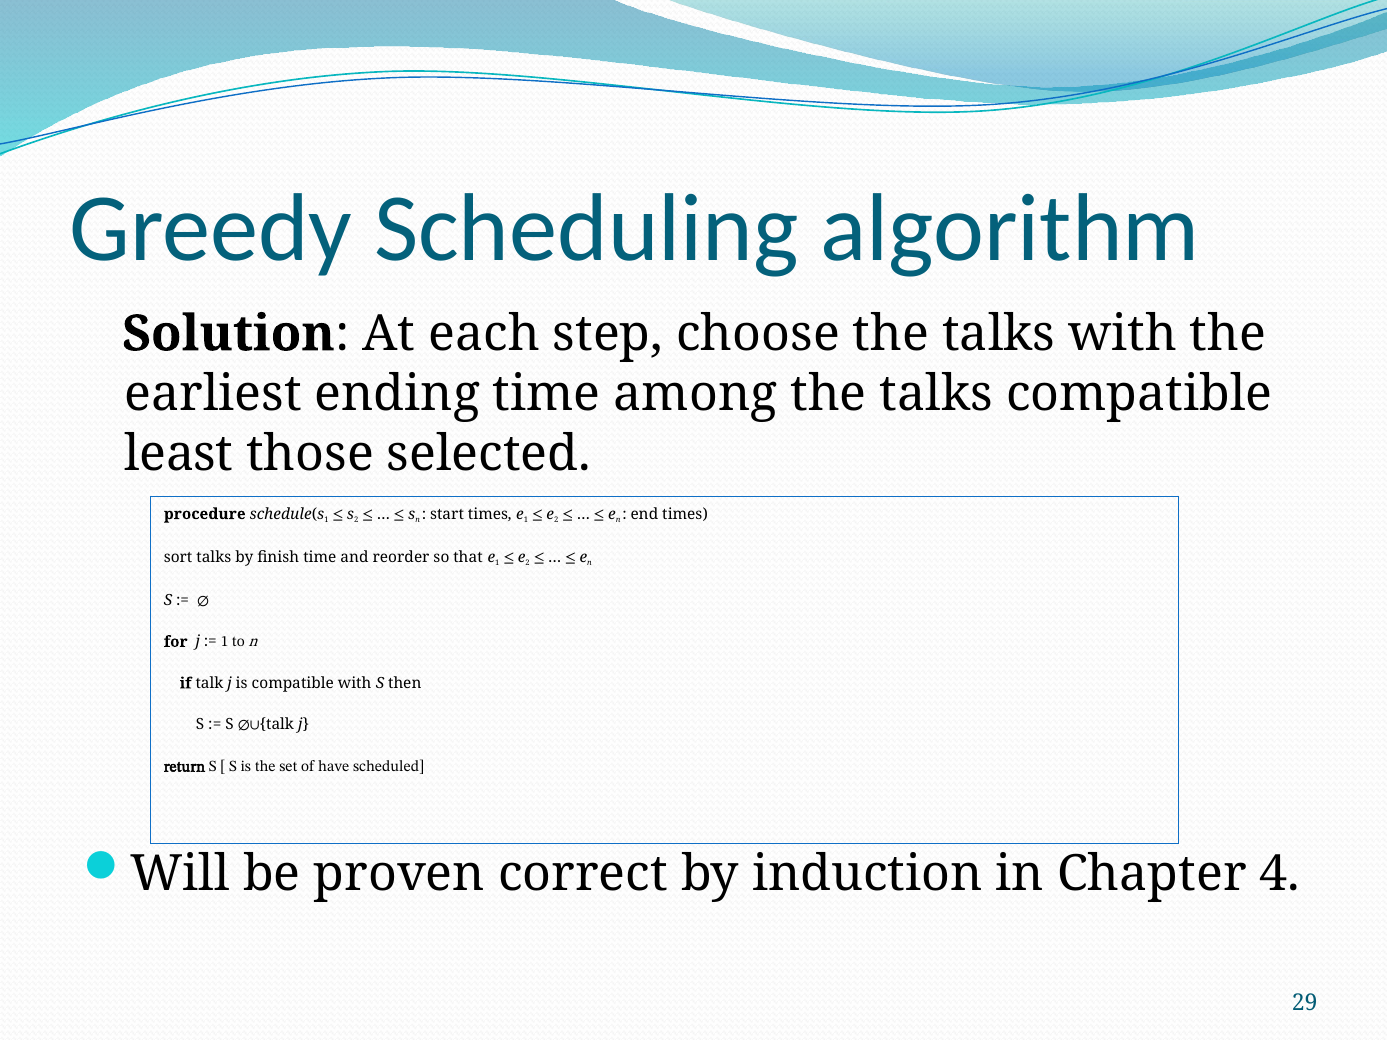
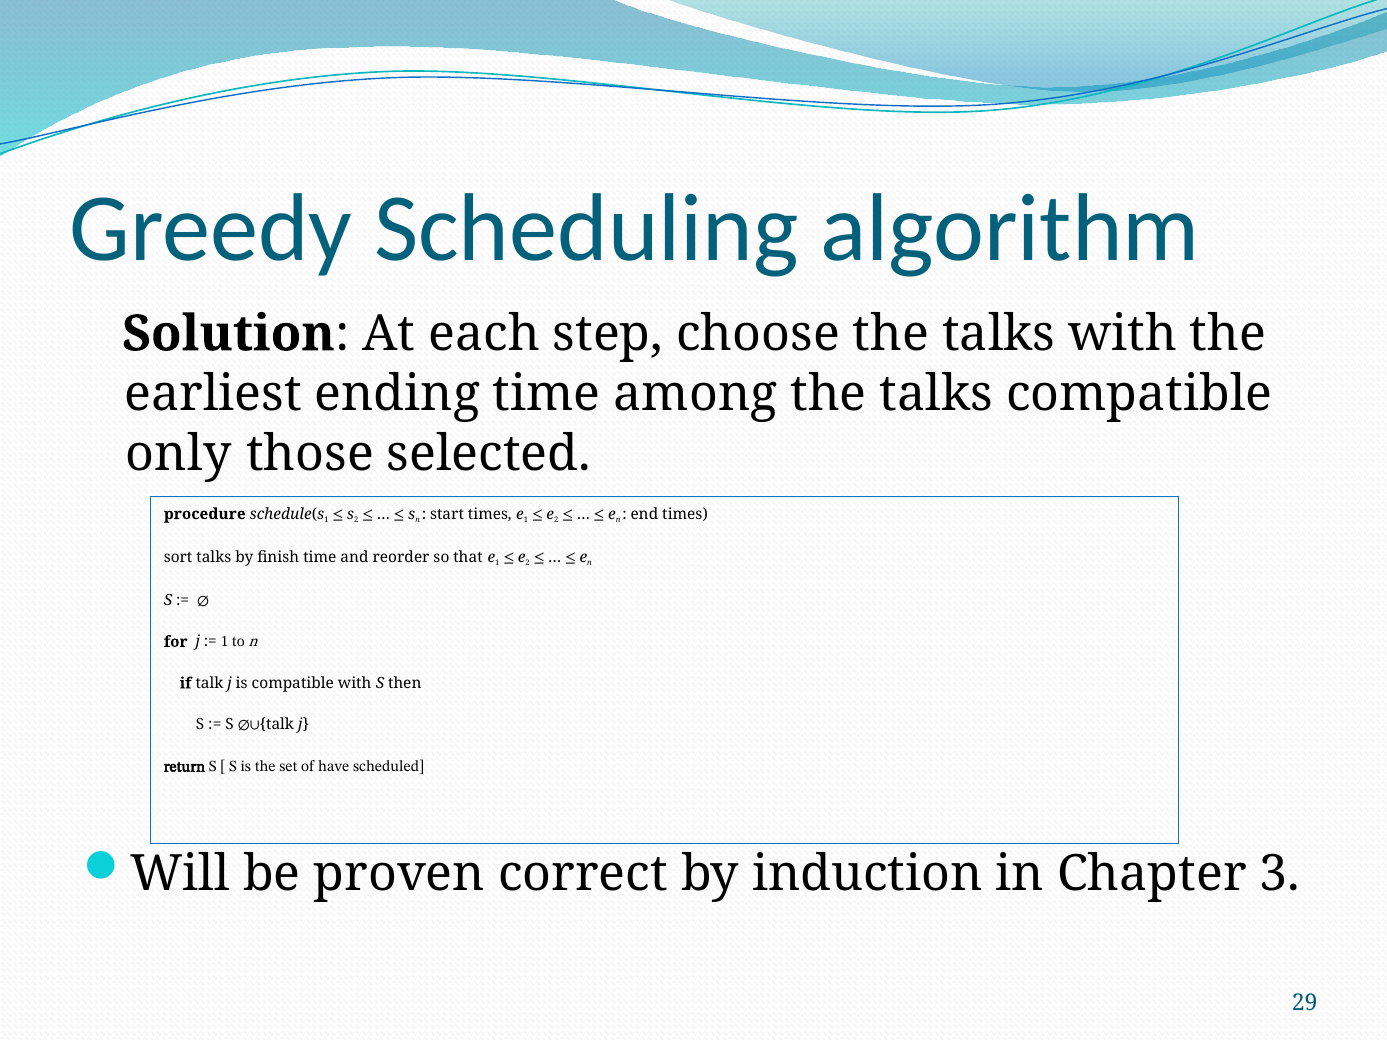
least: least -> only (179, 454)
4: 4 -> 3 (1280, 874)
